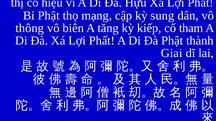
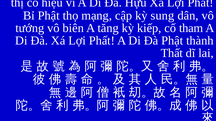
thông: thông -> tướng (30, 28)
Giai: Giai -> Thất (172, 53)
